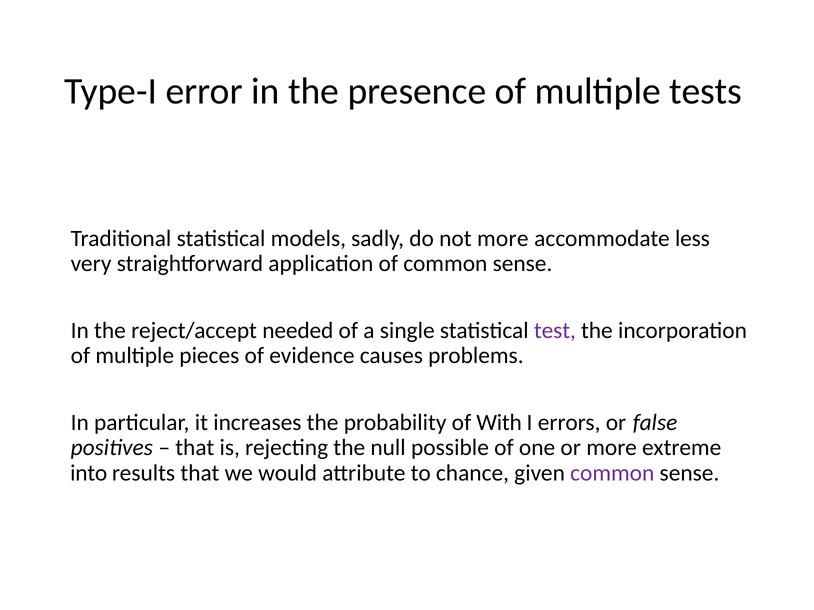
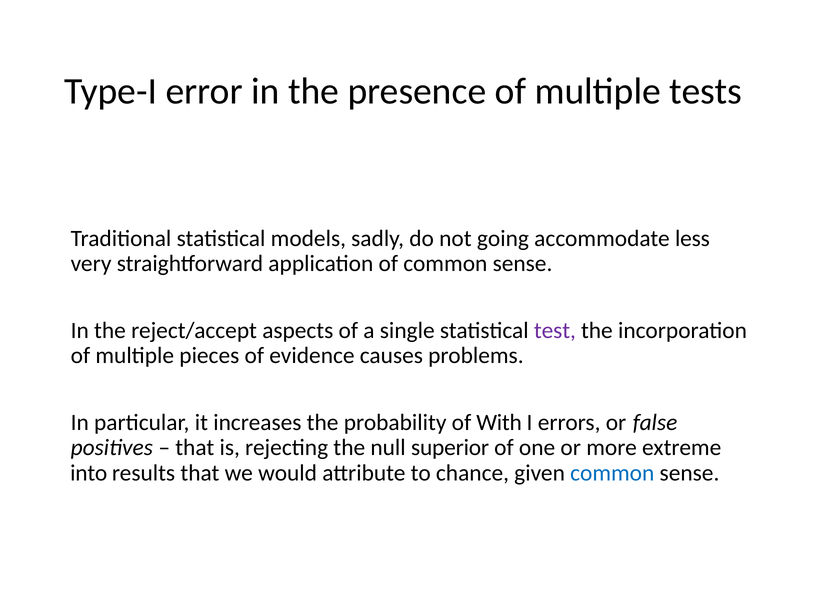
not more: more -> going (503, 239)
needed: needed -> aspects (298, 331)
possible: possible -> superior (450, 448)
common colour: purple -> blue (612, 473)
